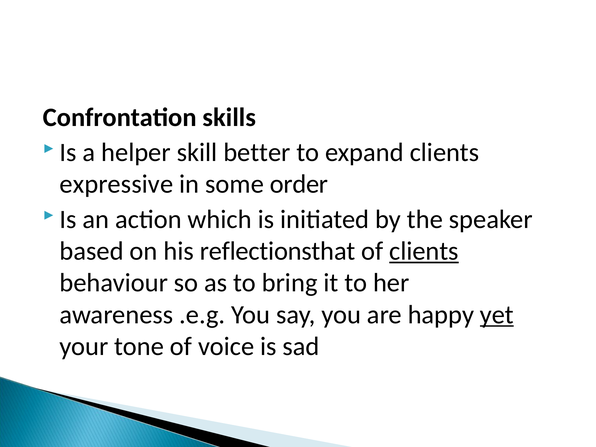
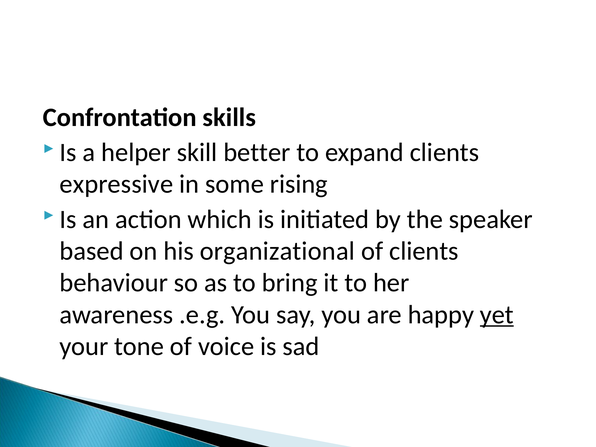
order: order -> rising (299, 184)
reflectionsthat: reflectionsthat -> organizational (277, 251)
clients underline: present -> none (424, 251)
